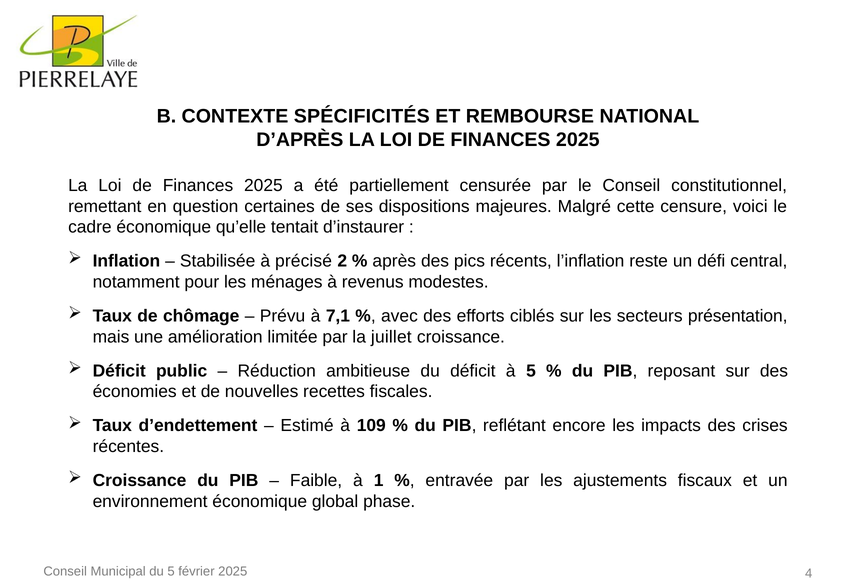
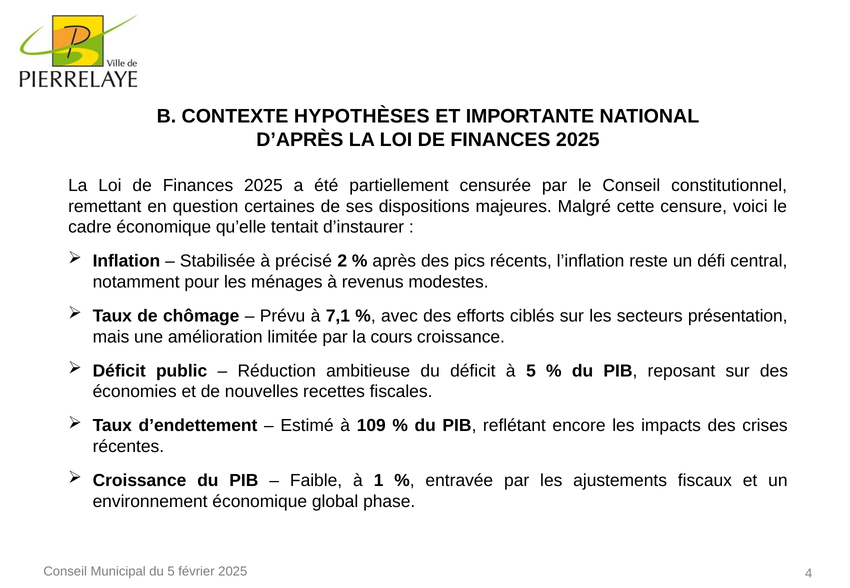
SPÉCIFICITÉS: SPÉCIFICITÉS -> HYPOTHÈSES (362, 116)
REMBOURSE: REMBOURSE -> IMPORTANTE (530, 116)
juillet: juillet -> cours (392, 337)
